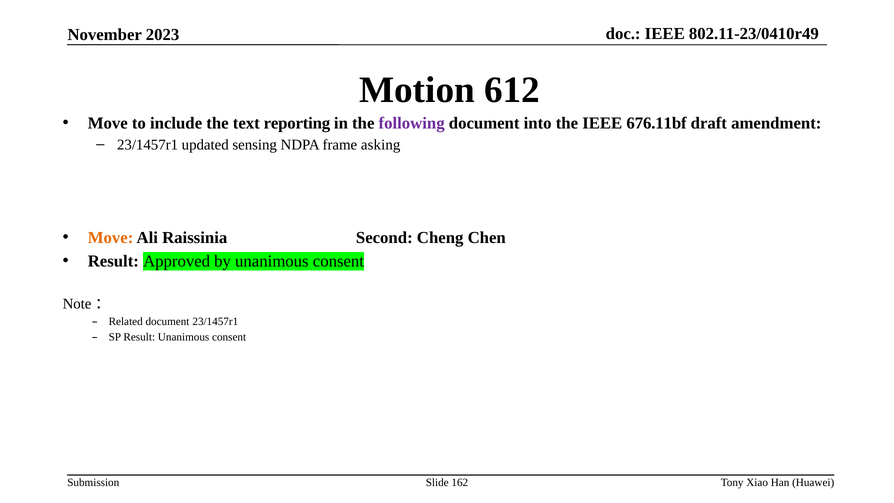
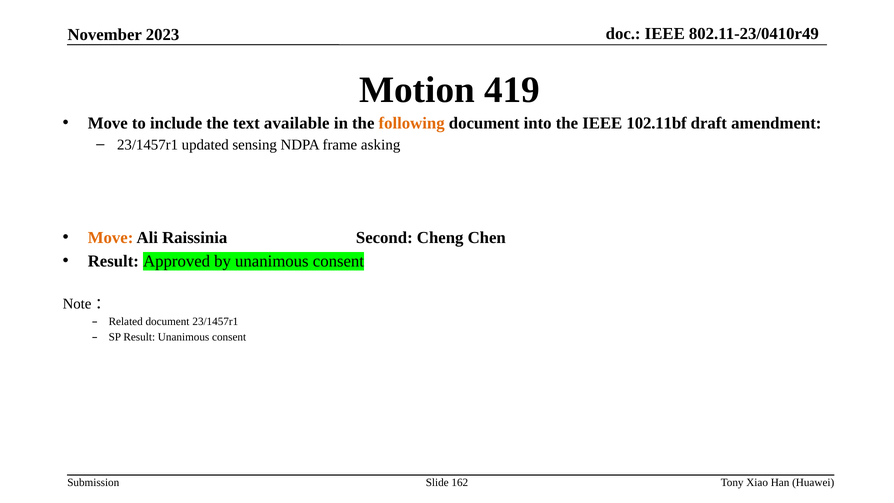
612: 612 -> 419 (512, 90)
reporting: reporting -> available (297, 123)
following colour: purple -> orange (412, 123)
676.11bf: 676.11bf -> 102.11bf (657, 123)
